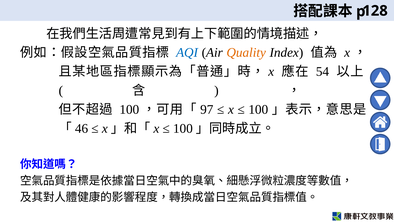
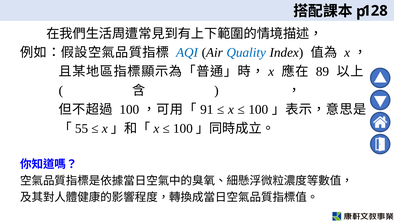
Quality colour: orange -> blue (246, 53)
54: 54 -> 89 (322, 71)
97: 97 -> 91 (207, 109)
46: 46 -> 55 (82, 128)
